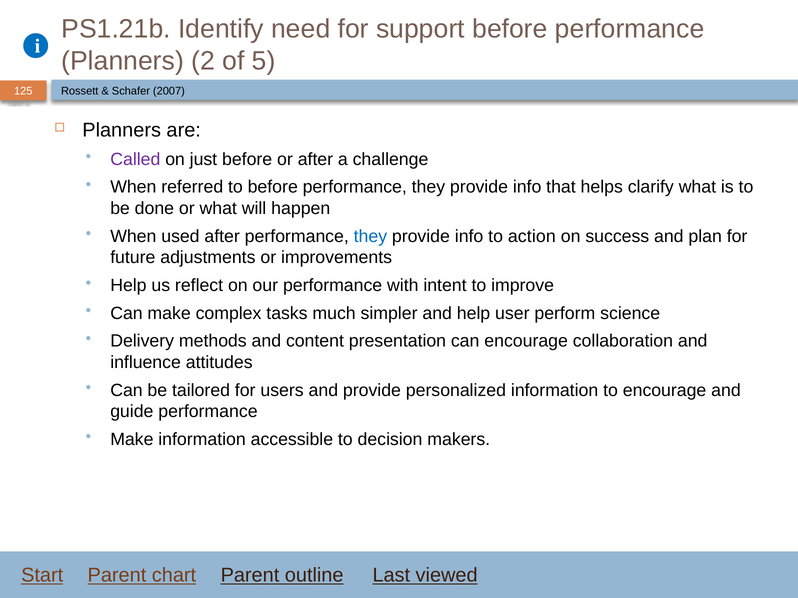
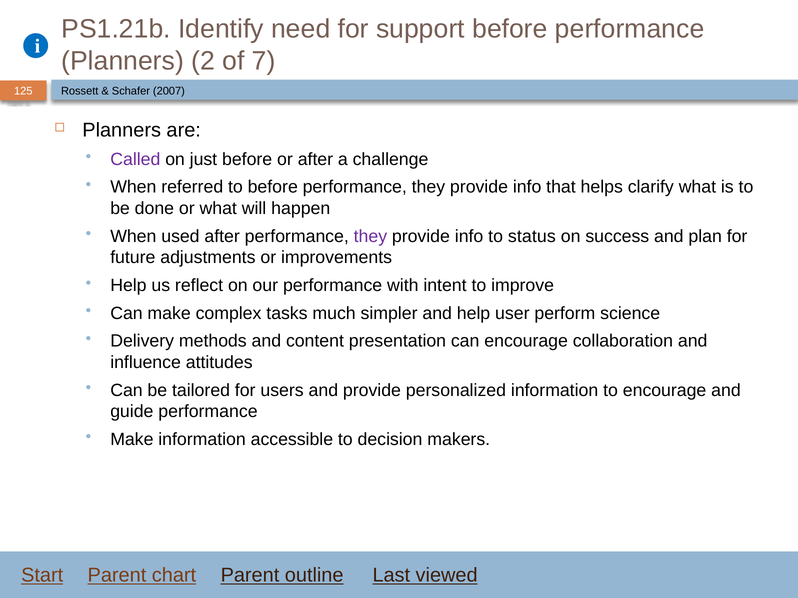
5: 5 -> 7 (264, 61)
they colour: blue -> purple (370, 236)
action: action -> status (532, 236)
